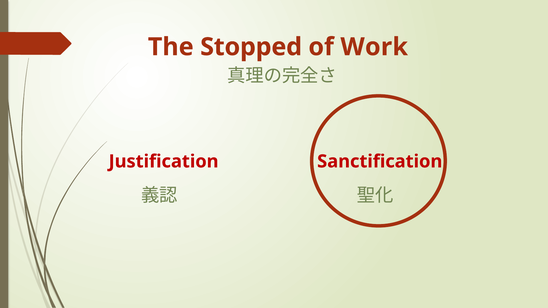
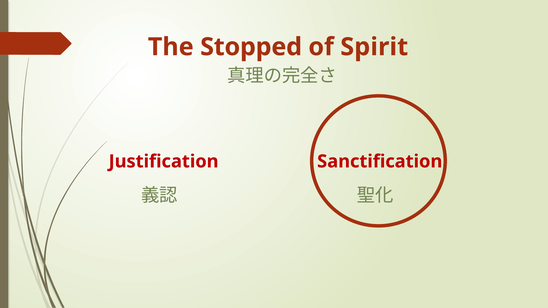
Work: Work -> Spirit (374, 47)
